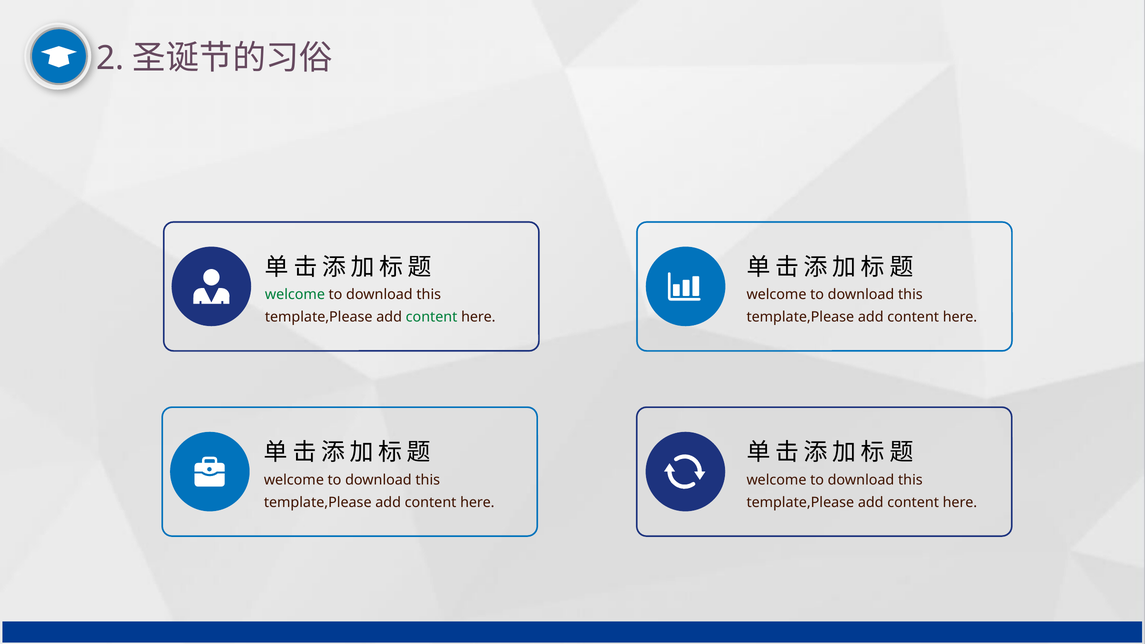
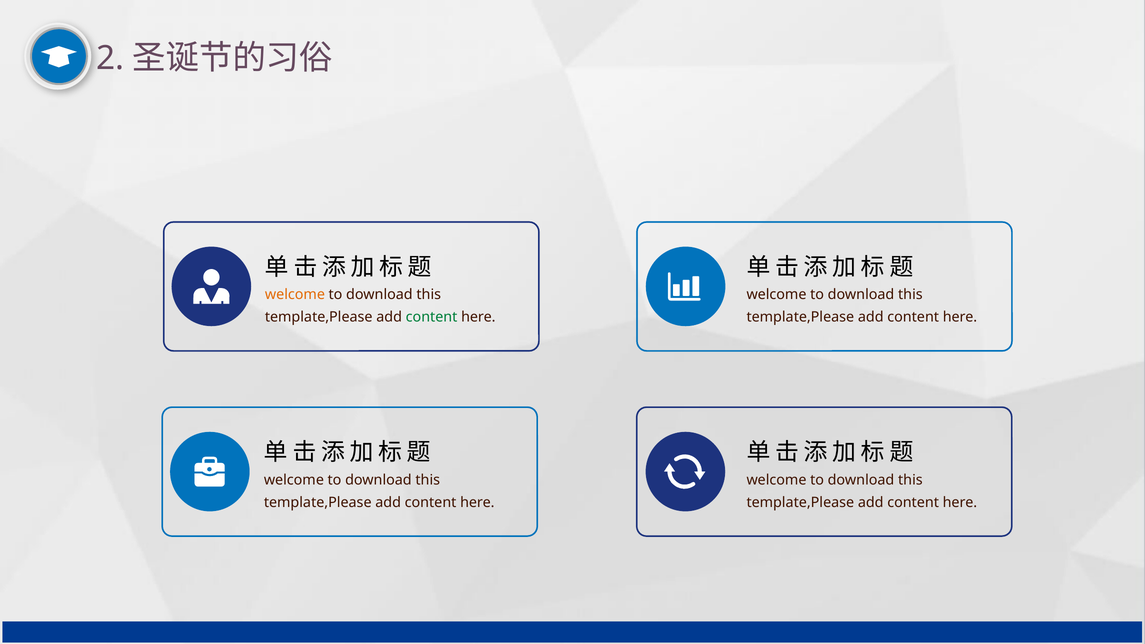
welcome colour: green -> orange (295, 295)
